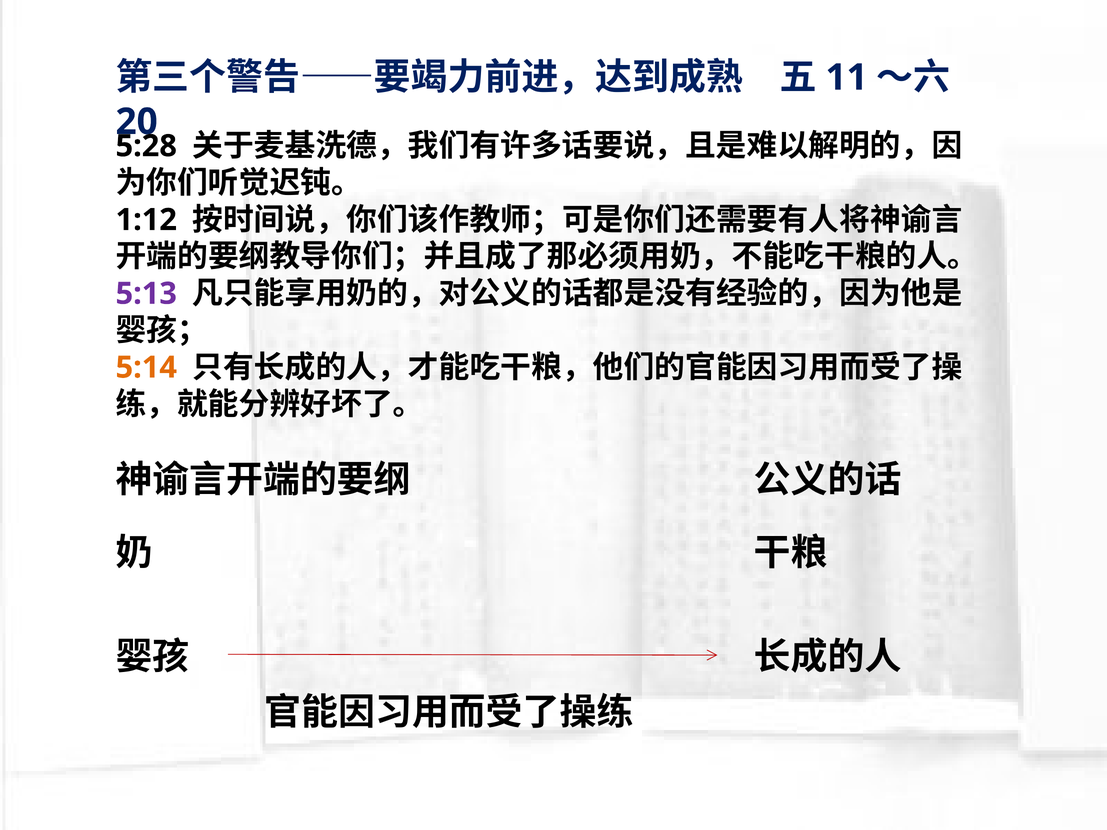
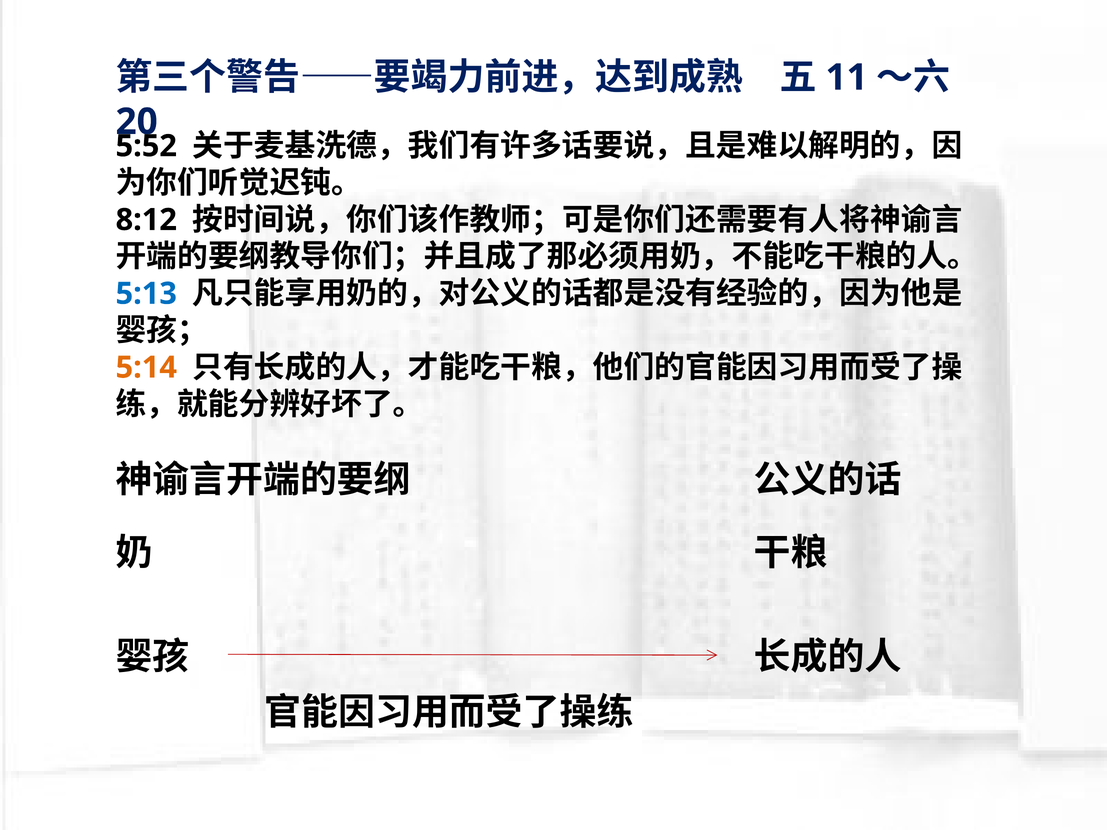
5:28: 5:28 -> 5:52 (146, 146)
1:12: 1:12 -> 8:12 (146, 220)
5:13 colour: purple -> blue (146, 294)
